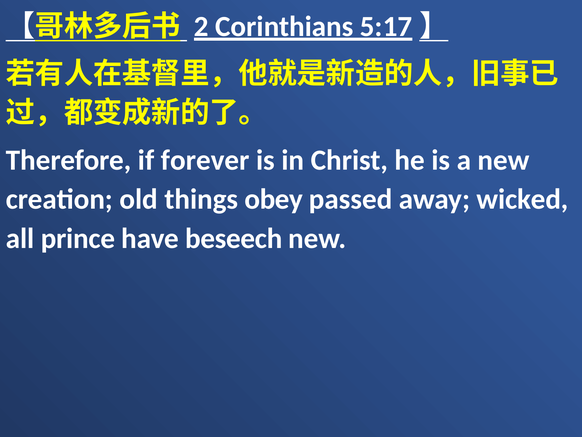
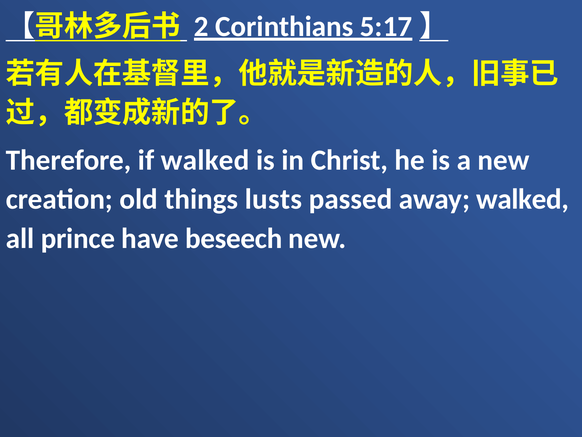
if forever: forever -> walked (205, 160)
obey: obey -> lusts (273, 199)
away wicked: wicked -> walked (523, 199)
